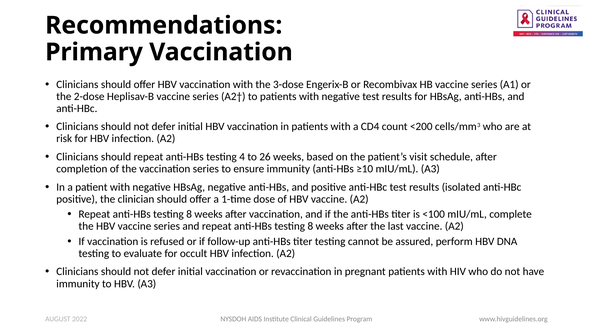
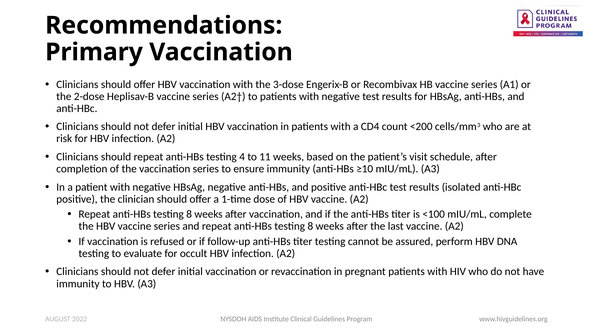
26: 26 -> 11 (265, 157)
